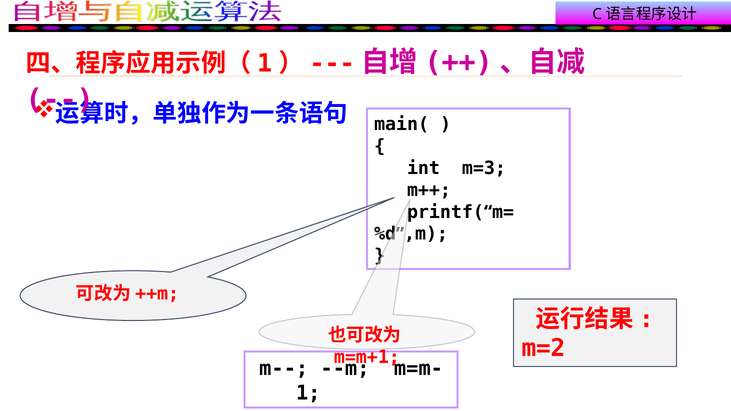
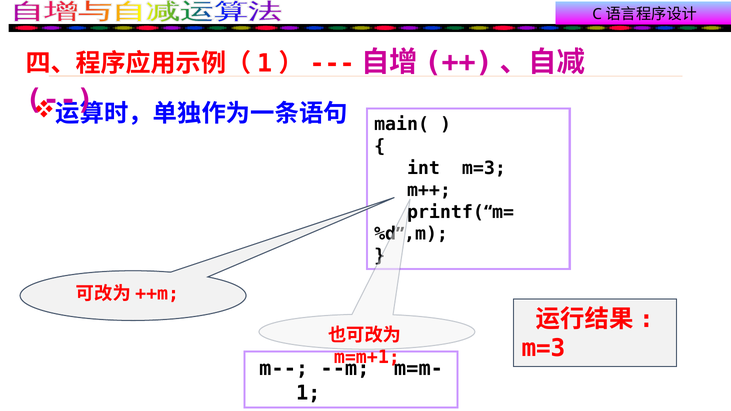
m=2: m=2 -> m=3 (544, 348)
